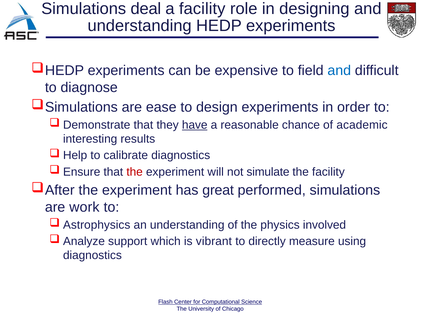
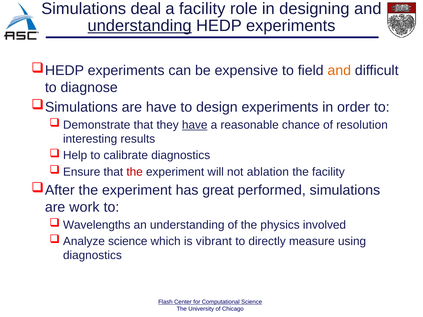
understanding underline: none -> present (140, 26)
and colour: blue -> orange (339, 71)
are ease: ease -> have (161, 107)
academic: academic -> resolution (362, 125)
simulate: simulate -> ablation (268, 172)
Astrophysics: Astrophysics -> Wavelengths (97, 225)
Analyze support: support -> science (128, 242)
